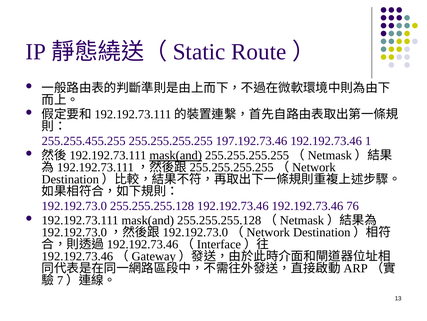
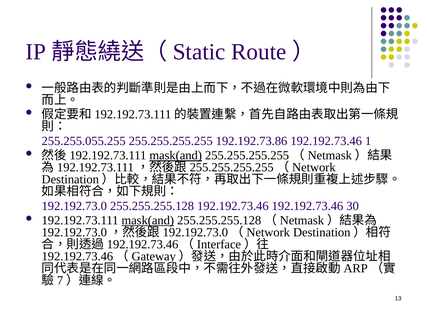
255.255.455.255: 255.255.455.255 -> 255.255.055.255 (84, 141)
197.192.73.46: 197.192.73.46 -> 192.192.73.86 (252, 141)
76: 76 -> 30 (353, 205)
mask(and underline: none -> present (148, 220)
